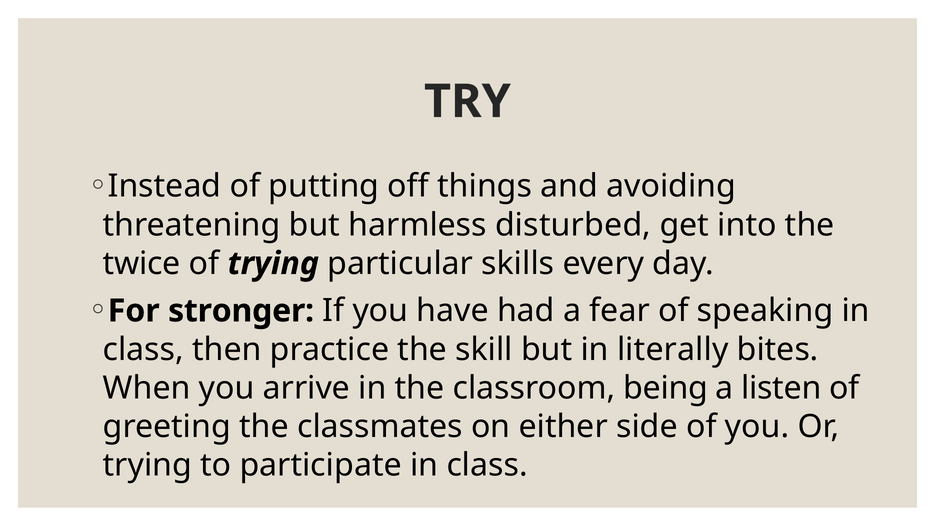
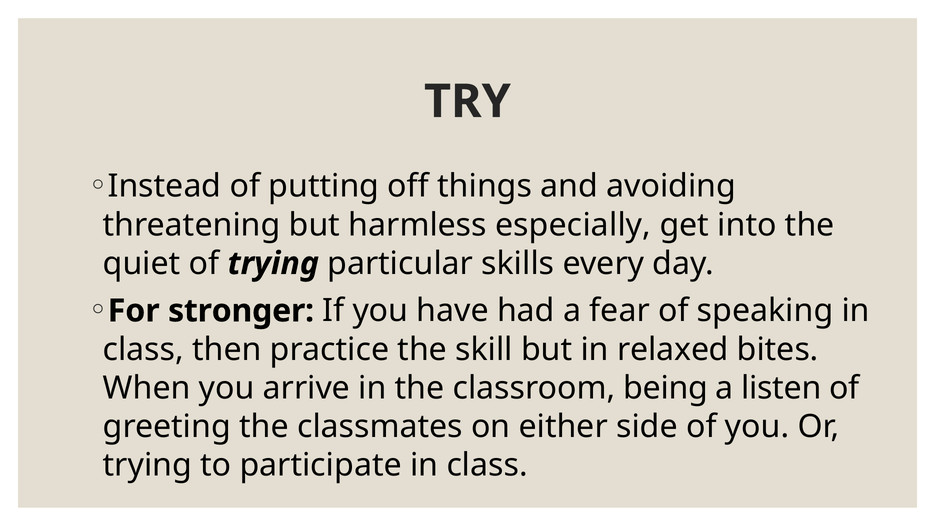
disturbed: disturbed -> especially (573, 225)
twice: twice -> quiet (142, 263)
literally: literally -> relaxed (673, 349)
